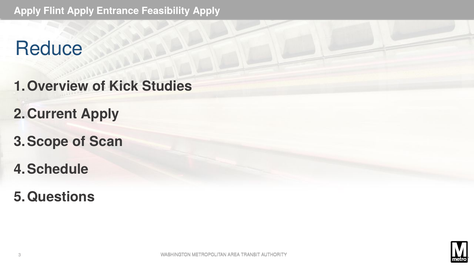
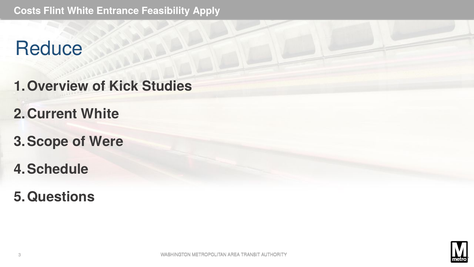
Apply: Apply -> Costs (27, 11)
Flint Apply: Apply -> White (80, 11)
Apply: Apply -> White (100, 114)
Scan: Scan -> Were (106, 141)
